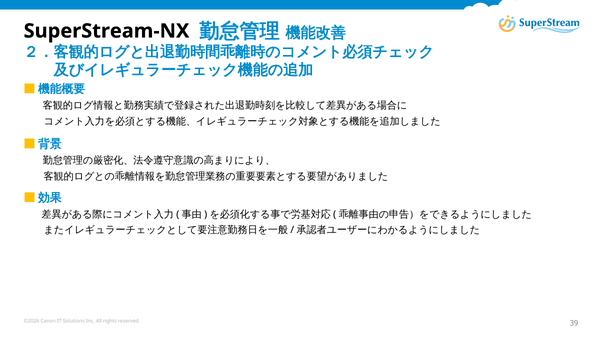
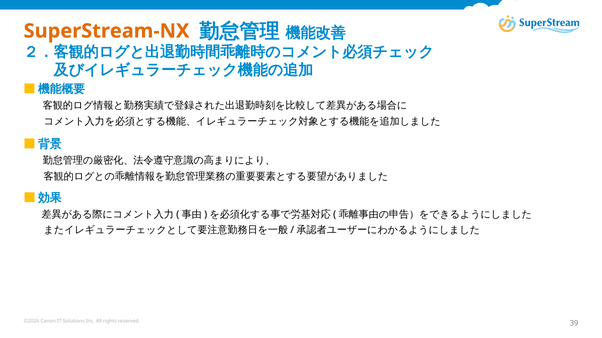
SuperStream-NX colour: black -> orange (107, 31)
